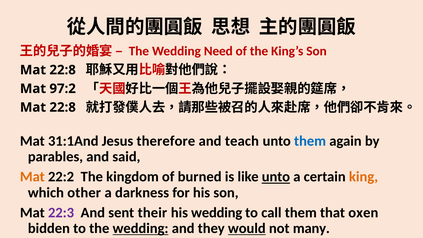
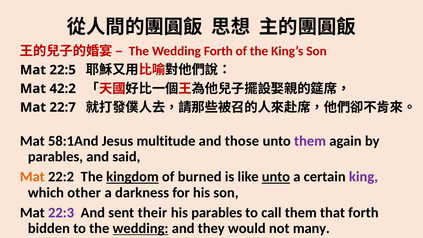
Wedding Need: Need -> Forth (218, 51)
22:8: 22:8 -> 22:5 (63, 70)
97:2: 97:2 -> 42:2 (63, 89)
22:8: 22:8 -> 22:7 (63, 107)
31:1And: 31:1And -> 58:1And (73, 141)
therefore: therefore -> multitude (166, 141)
teach: teach -> those (242, 141)
them colour: blue -> purple (310, 141)
kingdom underline: none -> present (132, 177)
king colour: orange -> purple (363, 177)
his wedding: wedding -> parables (217, 213)
that oxen: oxen -> forth (363, 213)
would underline: present -> none (247, 228)
